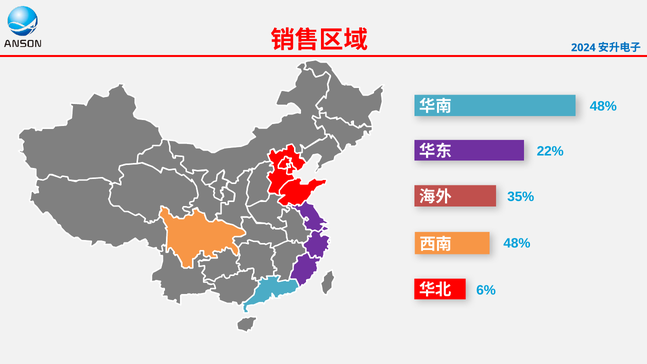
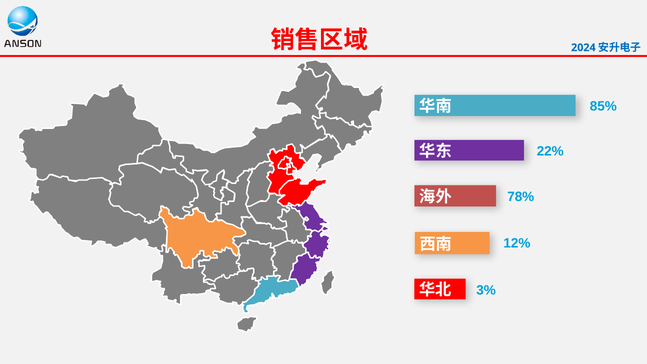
48%: 48% -> 85% (603, 106)
35%: 35% -> 78% (521, 197)
48%: 48% -> 12% (517, 243)
6%: 6% -> 3% (486, 290)
